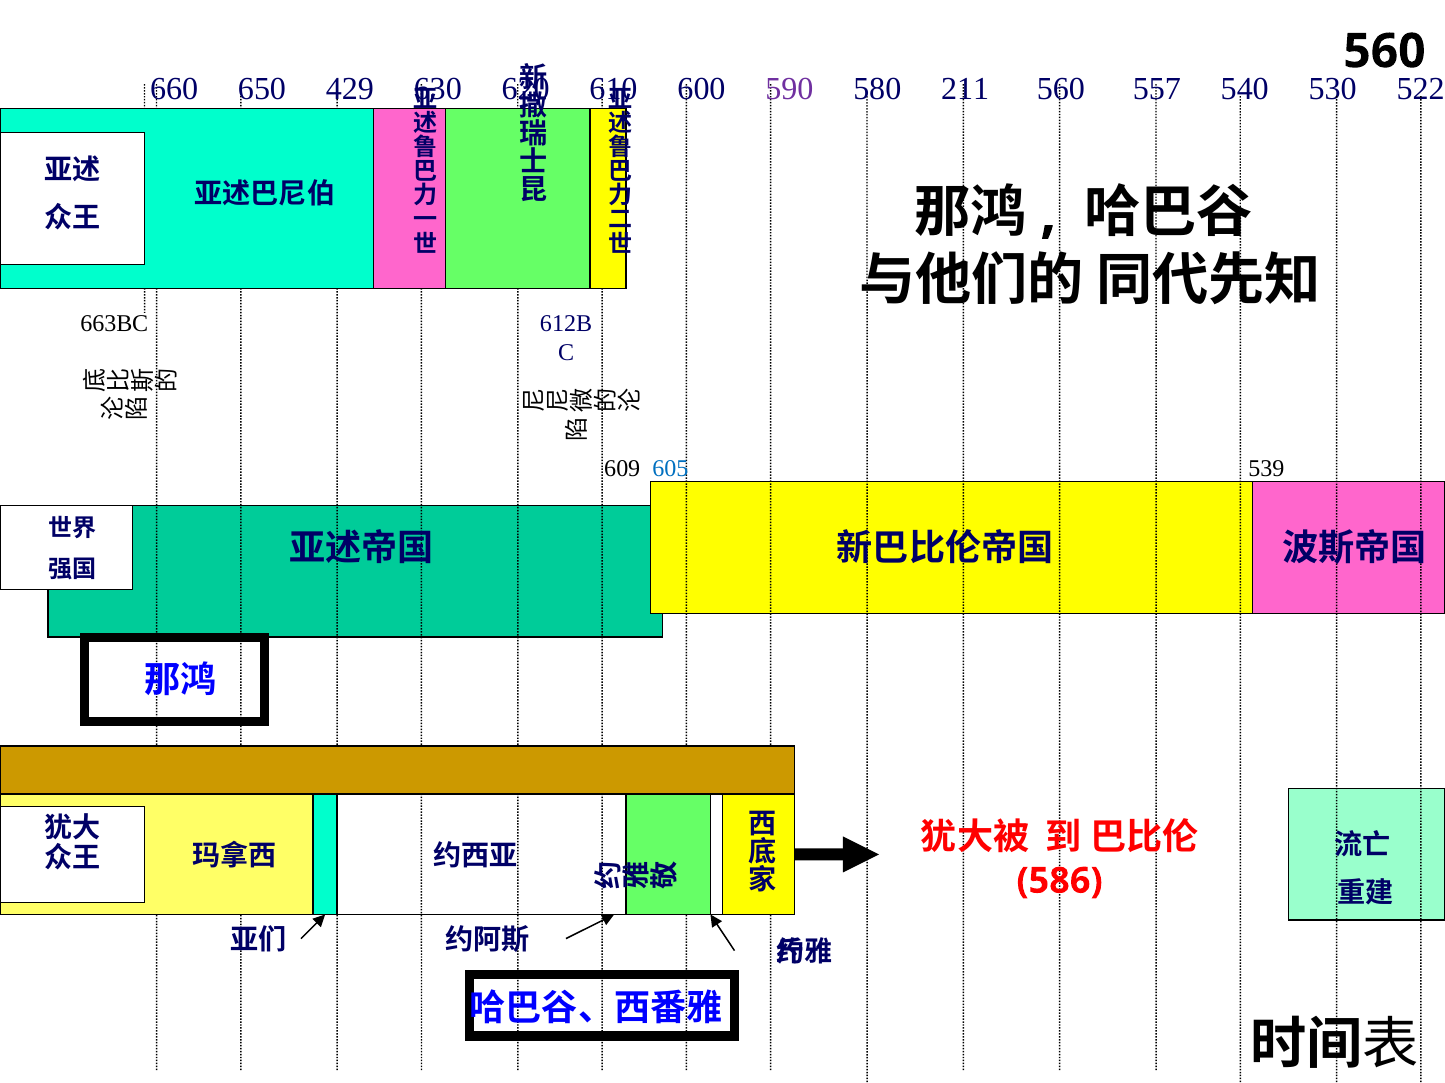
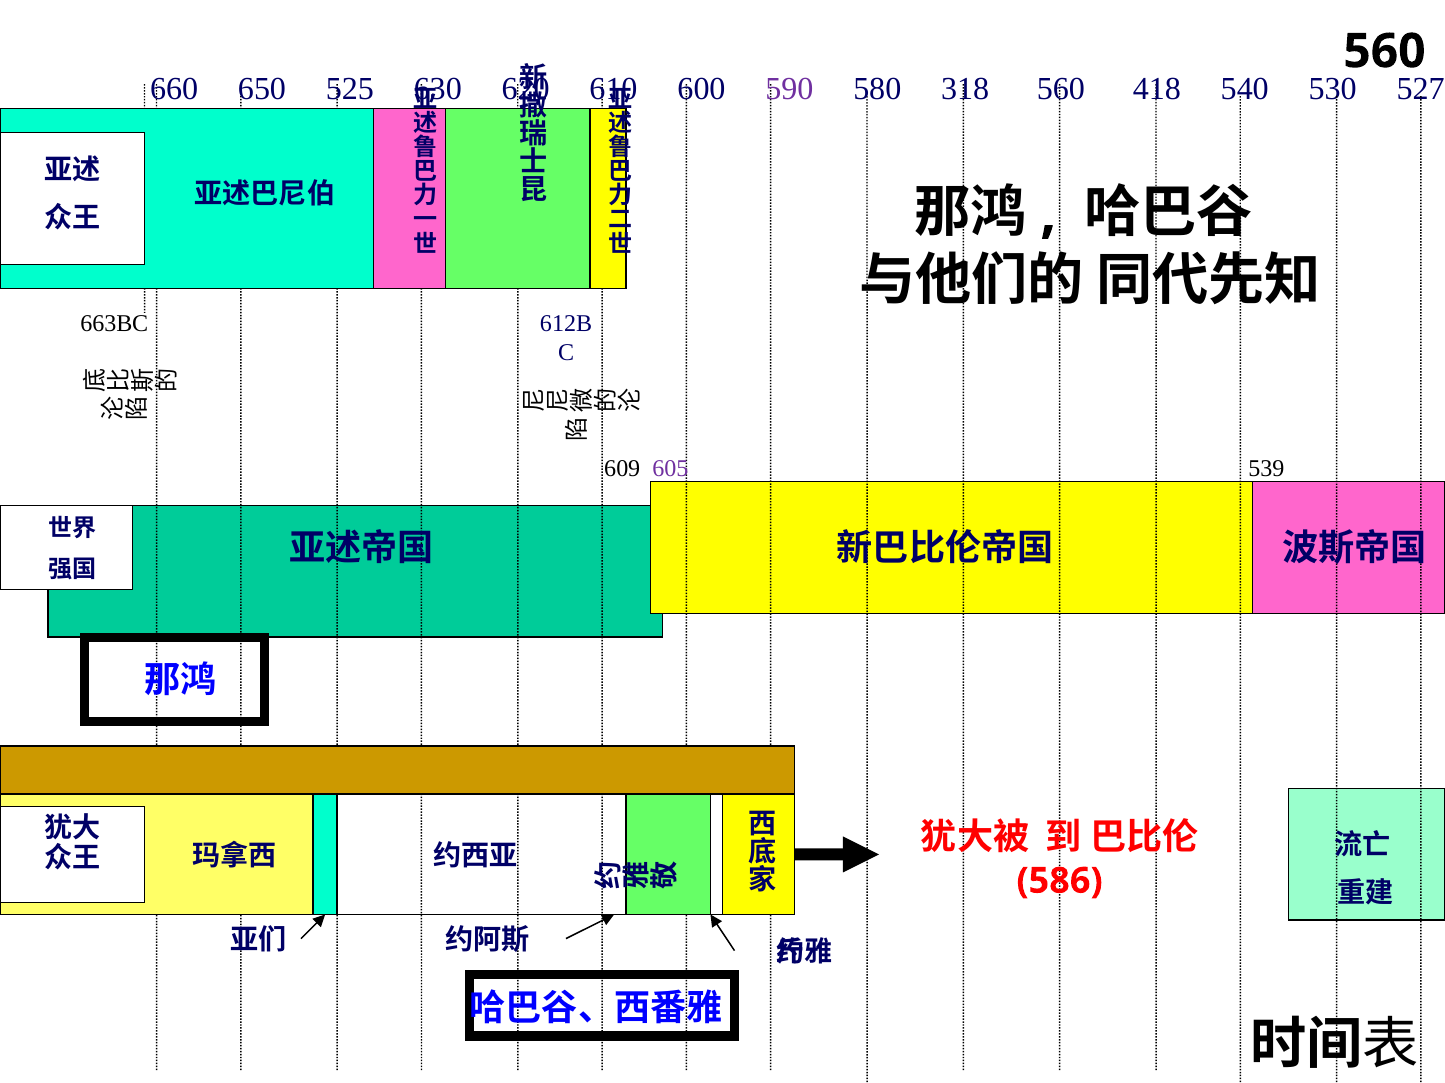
429: 429 -> 525 (350, 89)
211: 211 -> 318 (965, 89)
557: 557 -> 418 (1157, 89)
522: 522 -> 527 (1421, 89)
605 colour: blue -> purple (670, 469)
